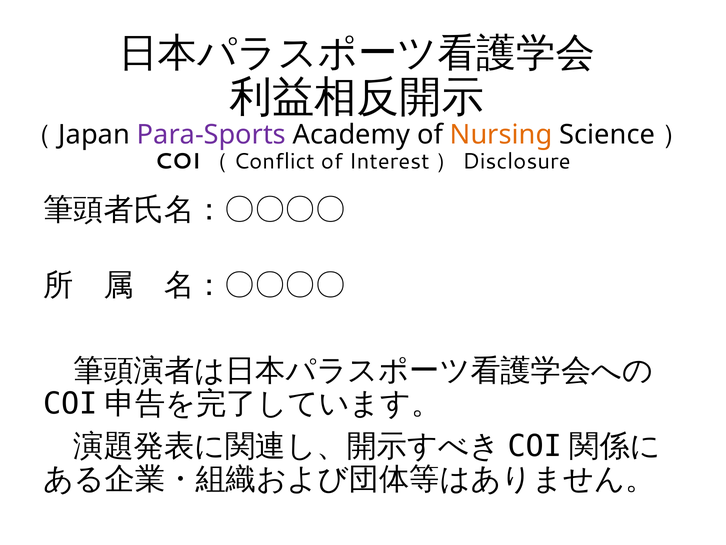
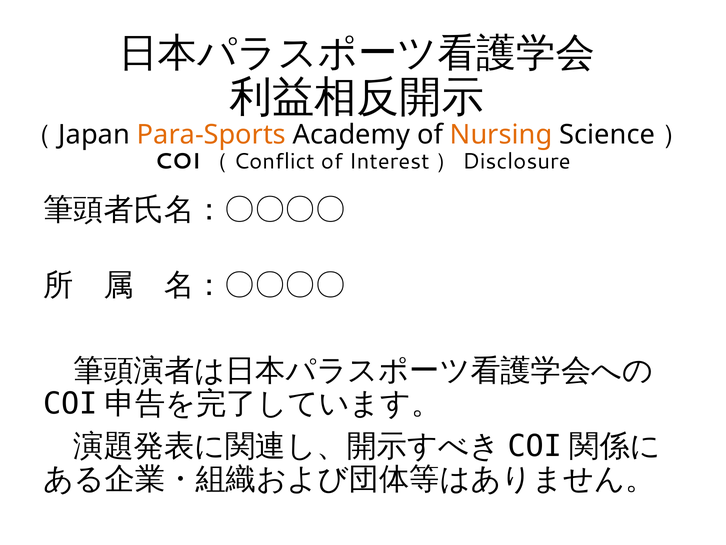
Para-Sports colour: purple -> orange (211, 135)
